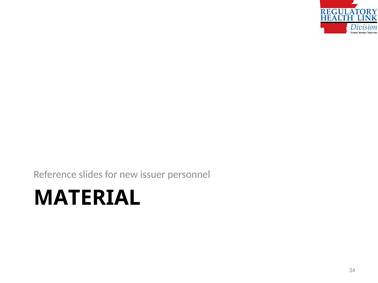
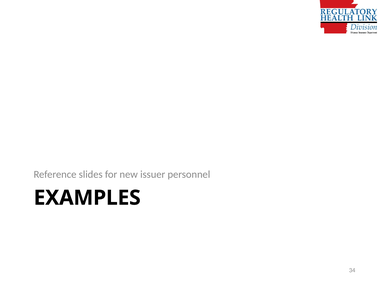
MATERIAL: MATERIAL -> EXAMPLES (87, 198)
